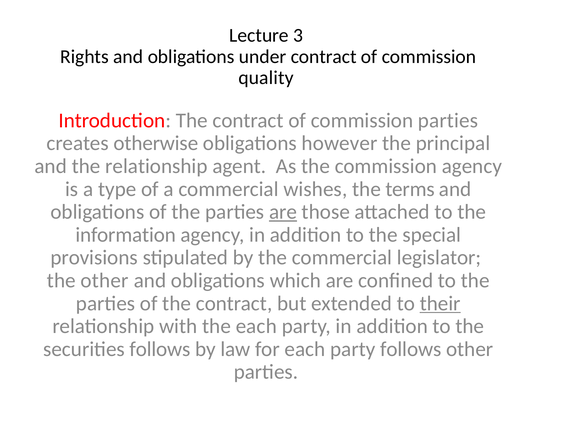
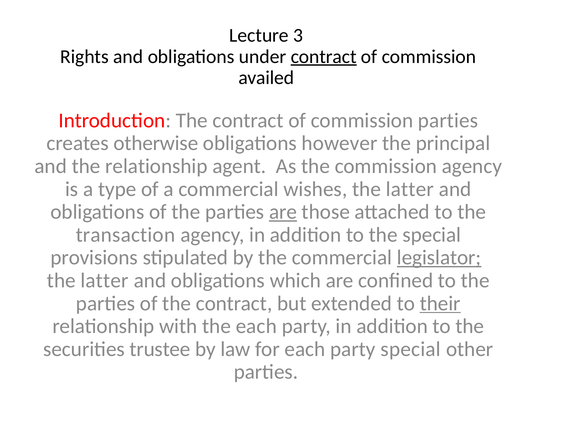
contract underline: none -> present (324, 57)
quality: quality -> availed (266, 78)
terms: terms -> latter (410, 189)
information: information -> transaction (125, 235)
legislator underline: none -> present (439, 258)
other: other -> latter (105, 281)
securities follows: follows -> trustee (160, 350)
party follows: follows -> special (411, 350)
